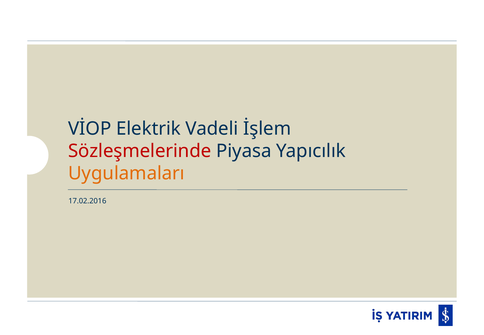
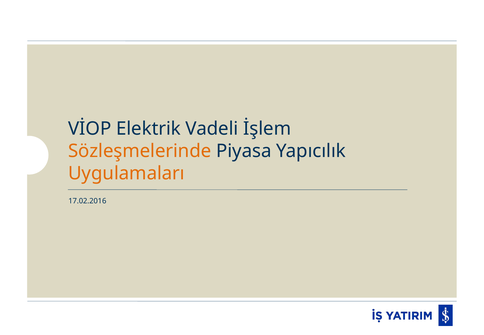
Sözleşmelerinde colour: red -> orange (140, 151)
